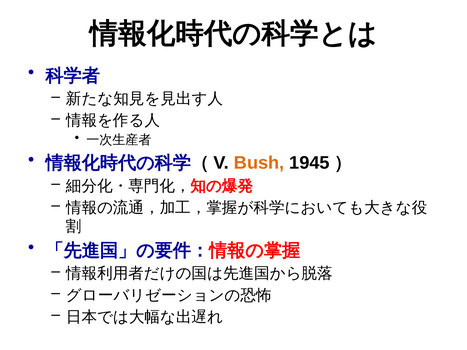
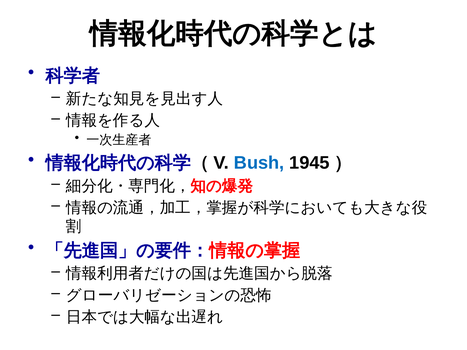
Bush colour: orange -> blue (259, 163)
